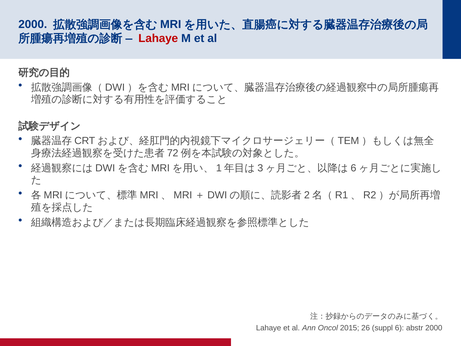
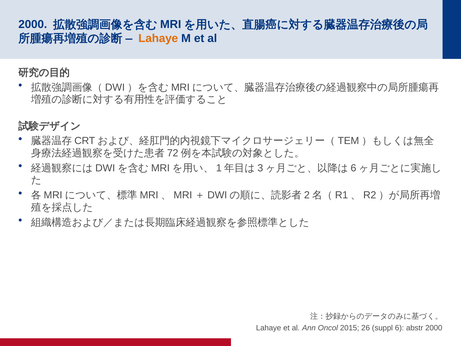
Lahaye colour: red -> orange (158, 38)
